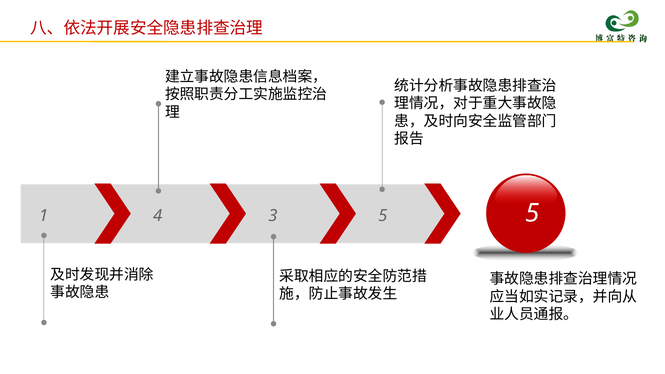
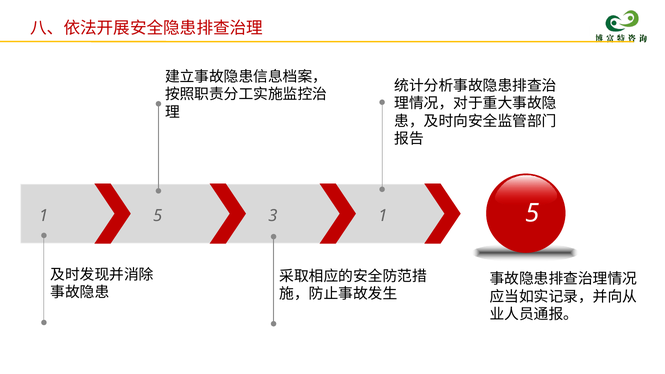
1 4: 4 -> 5 (158, 216)
3 5: 5 -> 1 (383, 216)
